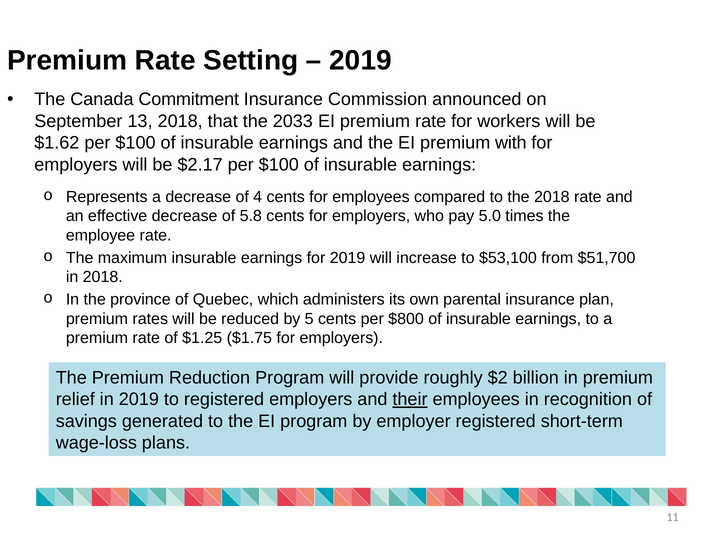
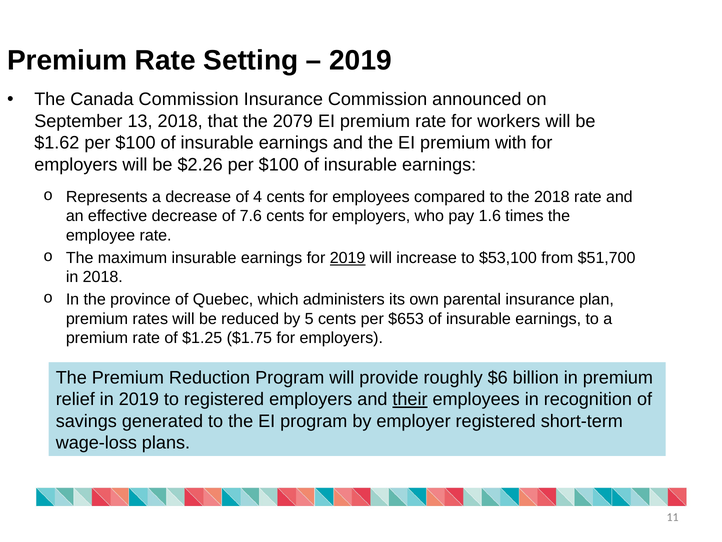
Canada Commitment: Commitment -> Commission (189, 99)
2033: 2033 -> 2079 (293, 121)
$2.17: $2.17 -> $2.26 (200, 164)
5.8: 5.8 -> 7.6 (251, 216)
5.0: 5.0 -> 1.6 (490, 216)
2019 underline: none -> present (348, 258)
$800: $800 -> $653 (406, 319)
$2: $2 -> $6 (498, 377)
